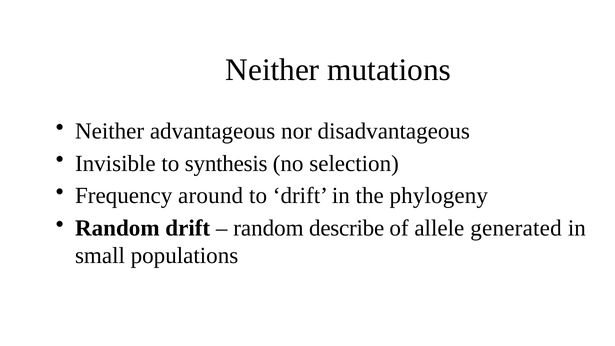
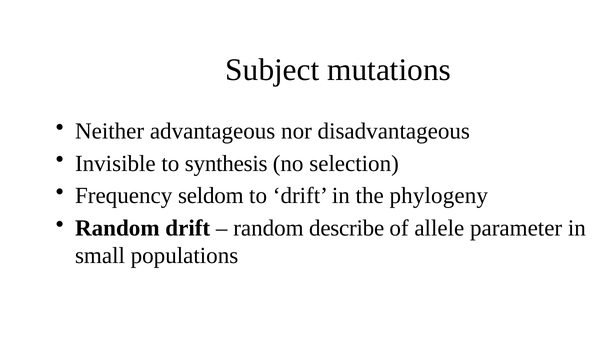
Neither: Neither -> Subject (272, 70)
around: around -> seldom (211, 196)
generated: generated -> parameter (516, 228)
